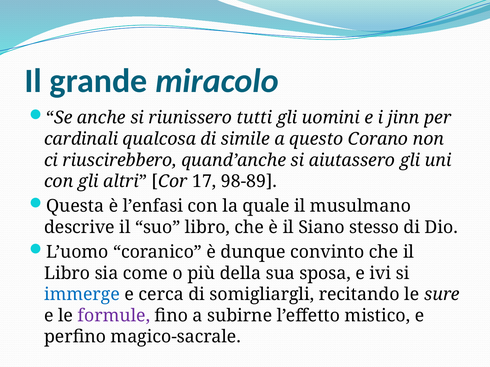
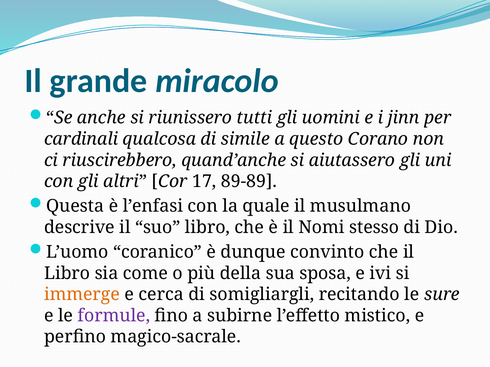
98-89: 98-89 -> 89-89 (249, 182)
Siano: Siano -> Nomi (321, 228)
immerge colour: blue -> orange (82, 295)
